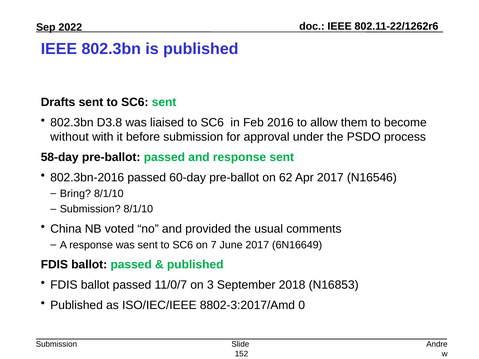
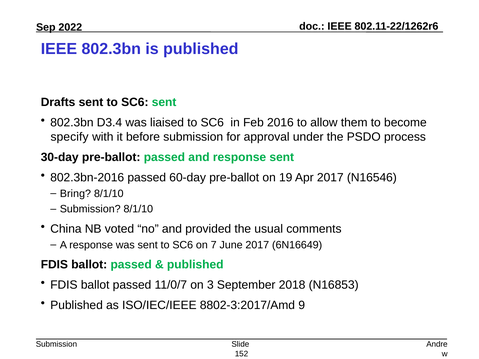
D3.8: D3.8 -> D3.4 (109, 123)
without: without -> specify (70, 137)
58-day: 58-day -> 30-day (60, 157)
62: 62 -> 19 (286, 178)
0: 0 -> 9 (302, 305)
